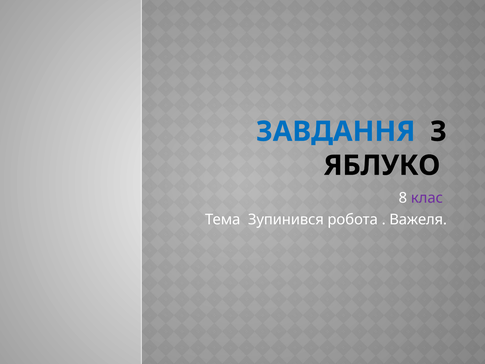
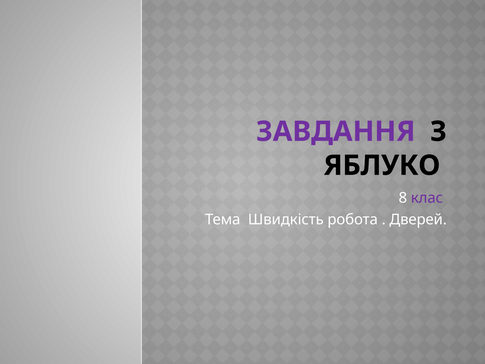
ЗАВДАННЯ colour: blue -> purple (336, 131)
Зупинився: Зупинився -> Швидкість (286, 220)
Важеля: Важеля -> Дверей (418, 220)
